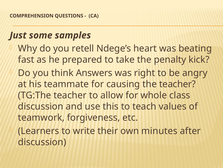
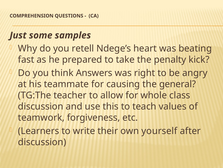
the teacher: teacher -> general (178, 84)
minutes: minutes -> yourself (159, 130)
